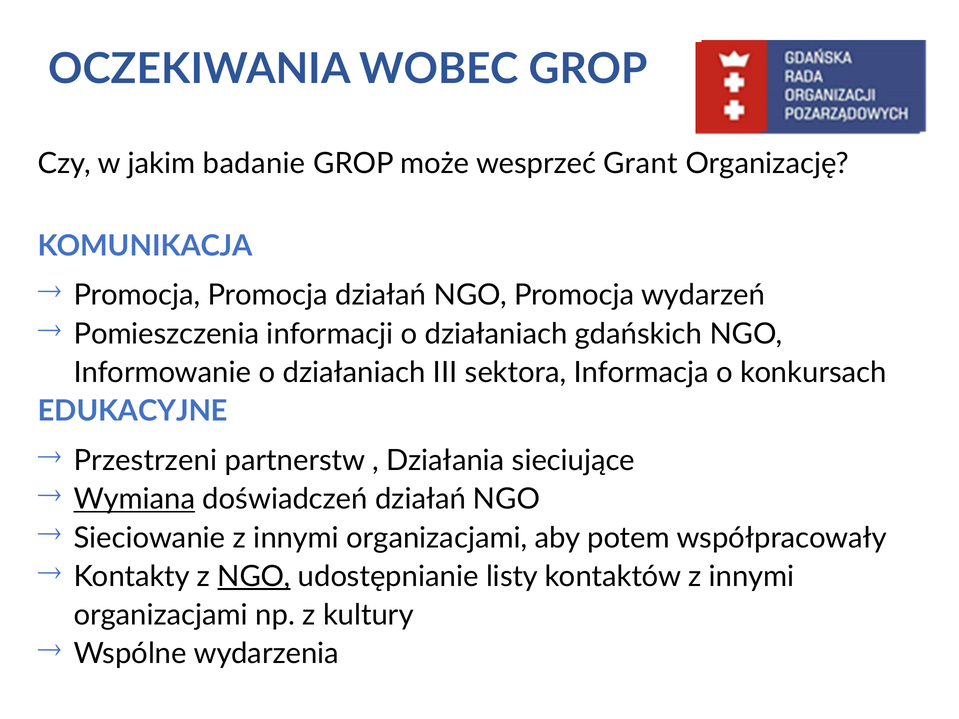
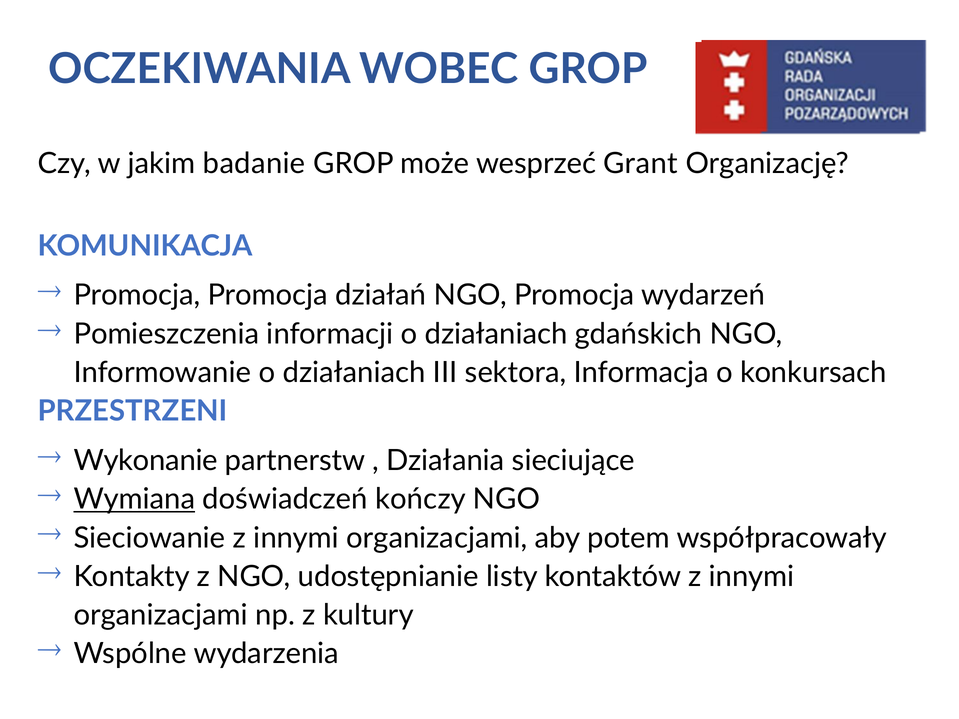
EDUKACYJNE: EDUKACYJNE -> PRZESTRZENI (133, 411)
Przestrzeni: Przestrzeni -> Wykonanie (146, 461)
doświadczeń działań: działań -> kończy (421, 499)
NGO underline: present -> none (254, 577)
